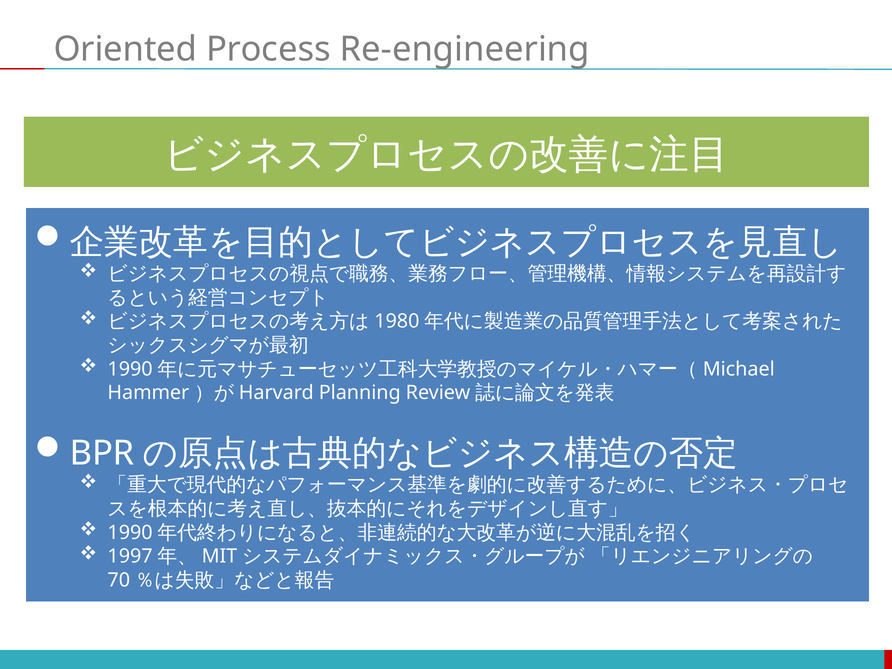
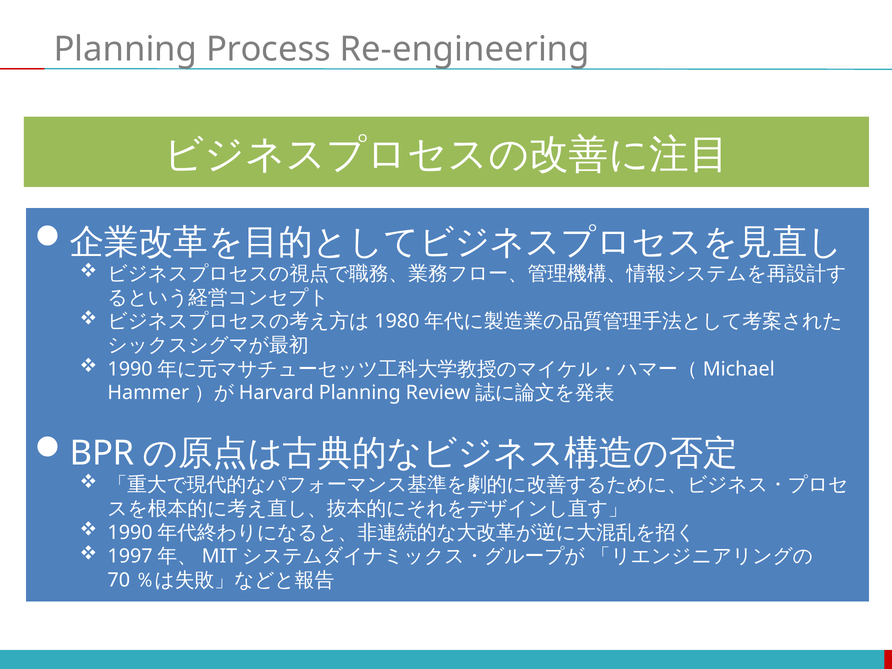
Oriented: Oriented -> Planning (125, 49)
